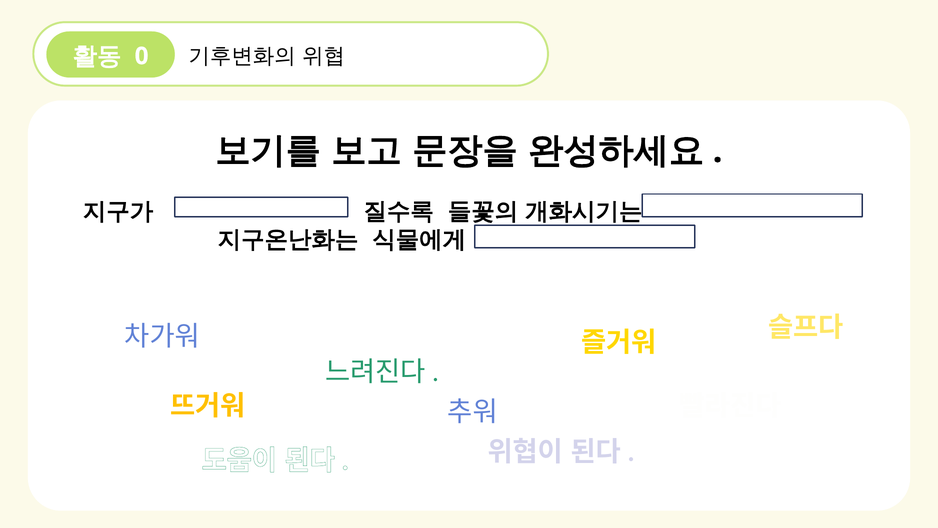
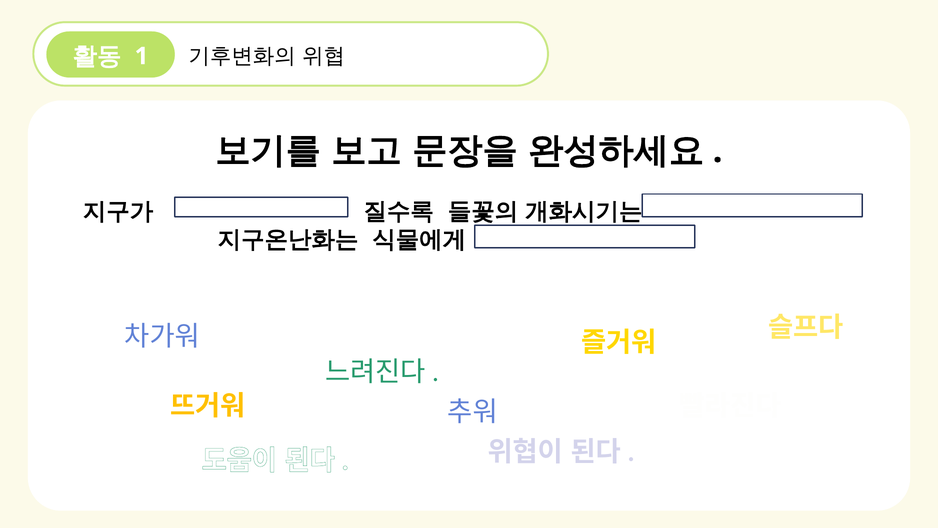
0: 0 -> 1 (142, 56)
